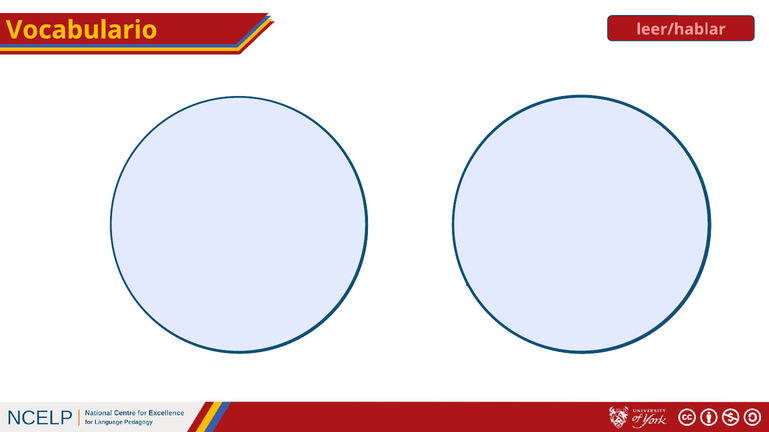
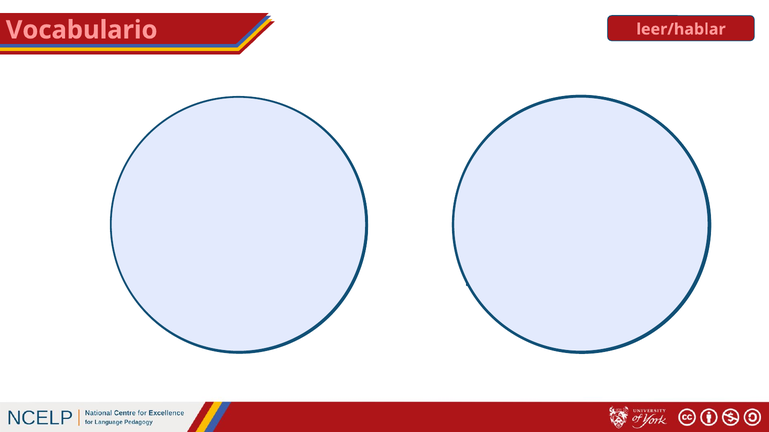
Vocabulario colour: yellow -> pink (82, 30)
